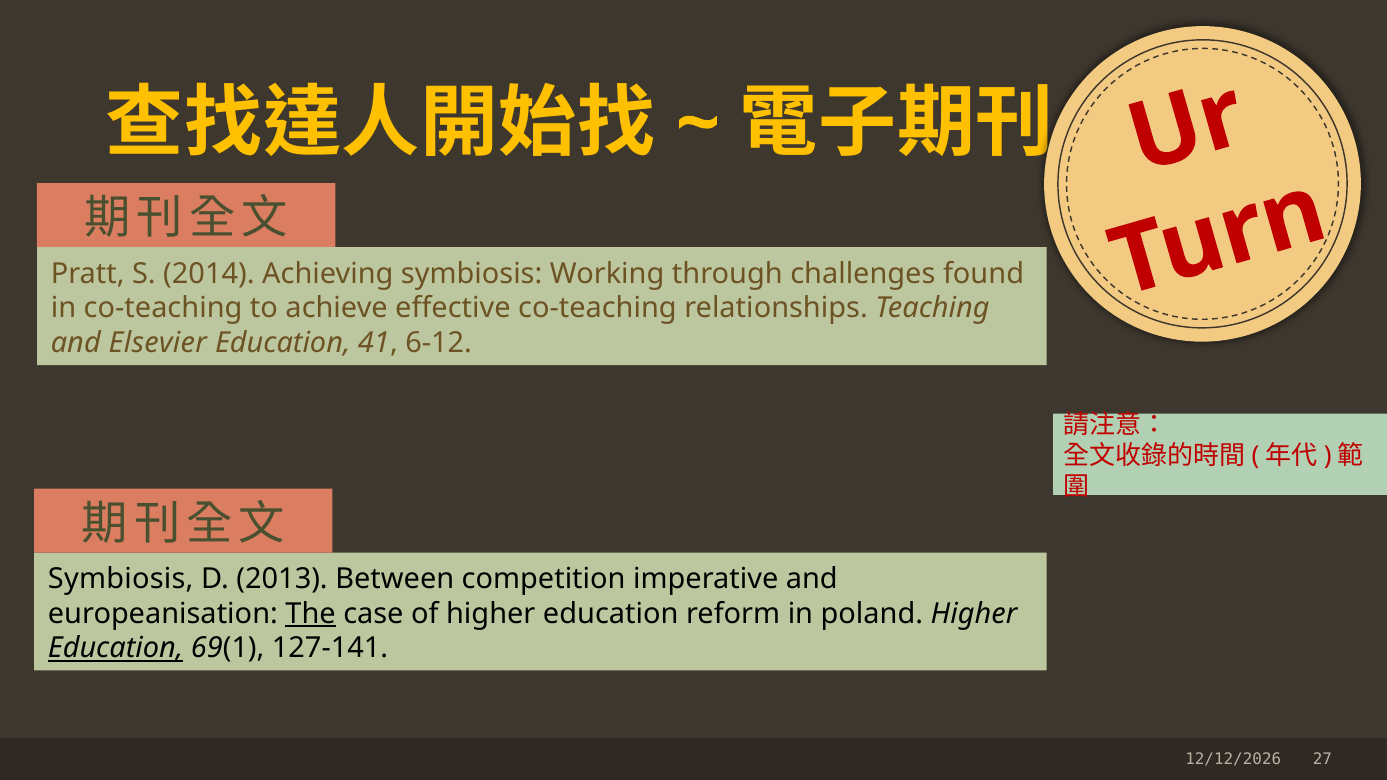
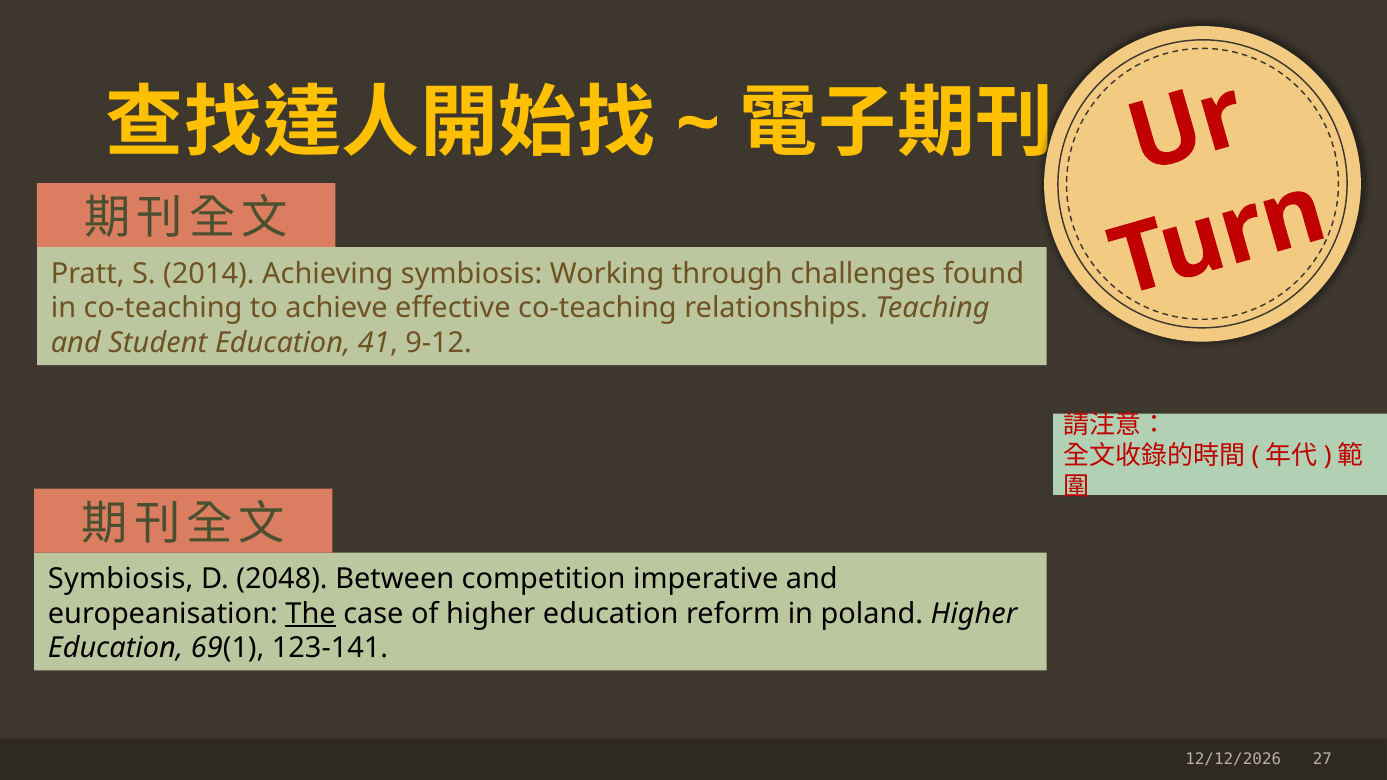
Elsevier: Elsevier -> Student (158, 343)
6-12: 6-12 -> 9-12 (439, 343)
2013: 2013 -> 2048 (282, 579)
Education underline: present -> none (116, 648)
127-141: 127-141 -> 123-141 (330, 648)
